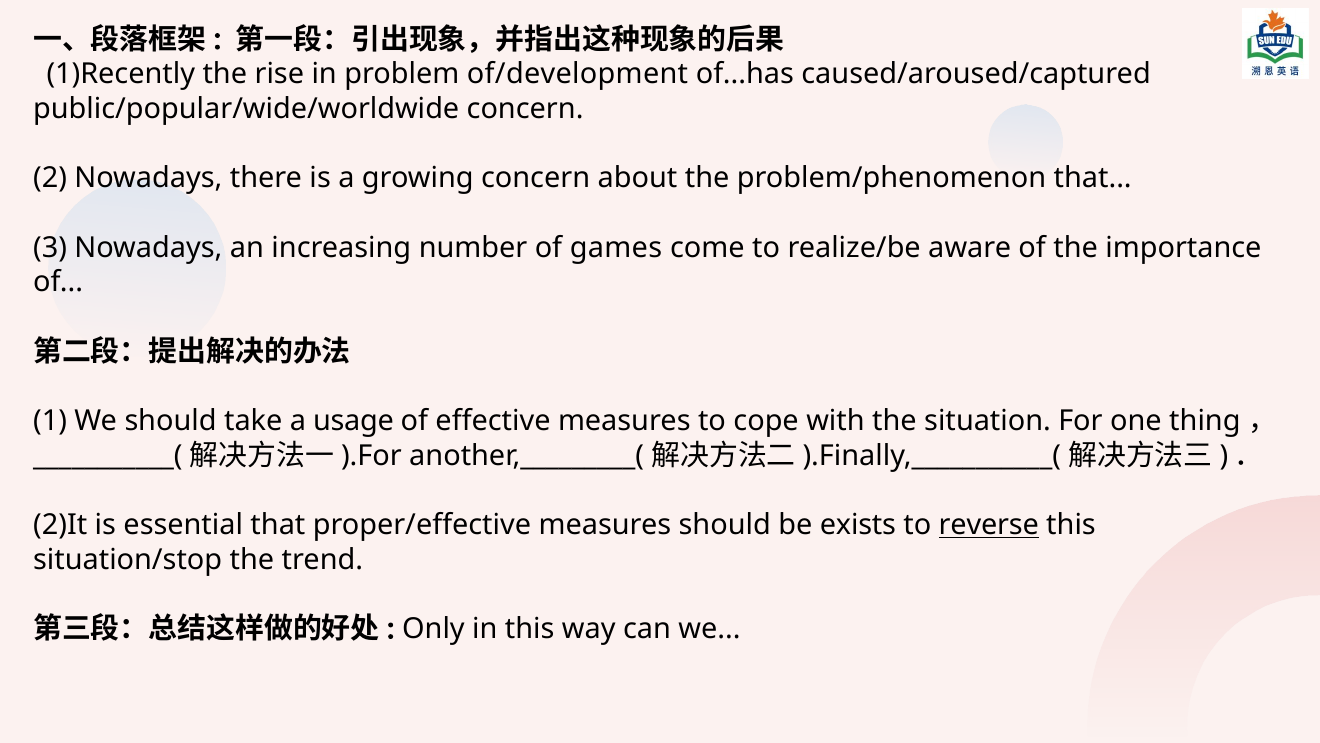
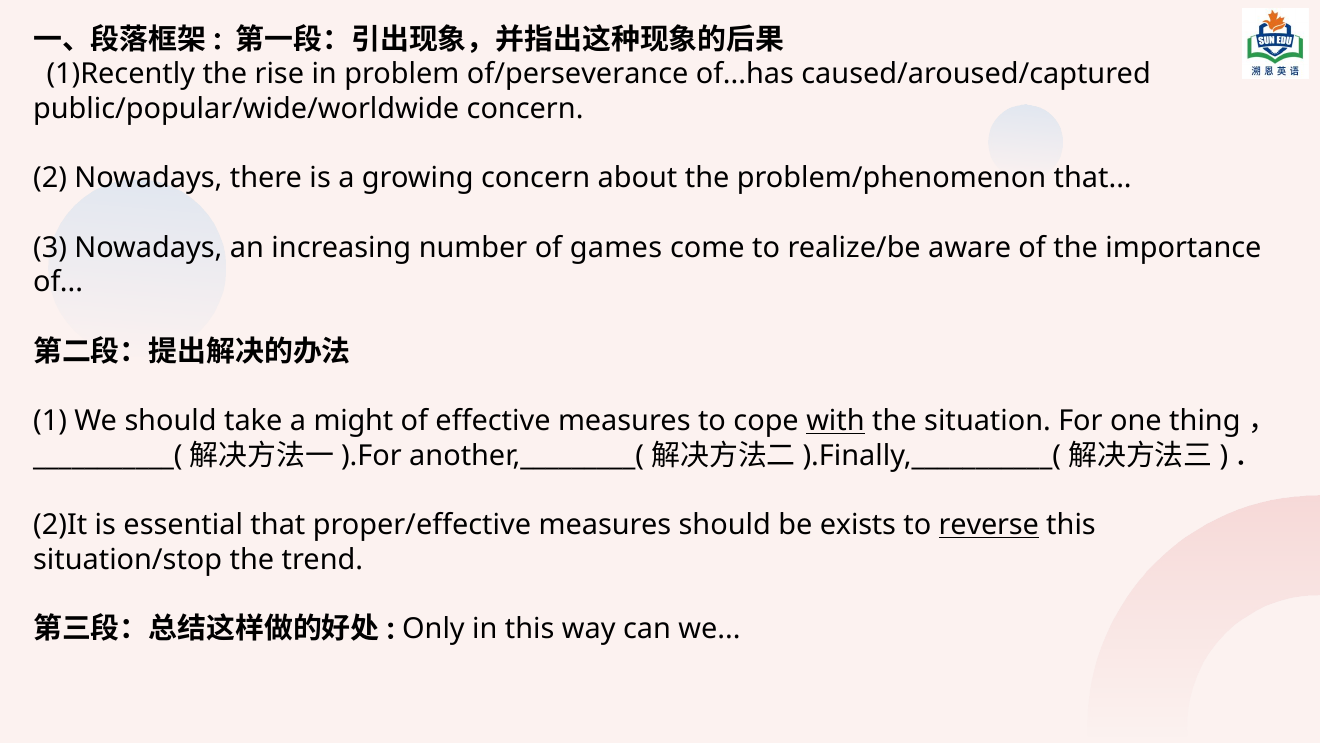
of/development: of/development -> of/perseverance (578, 74)
usage: usage -> might (353, 421)
with underline: none -> present (835, 421)
